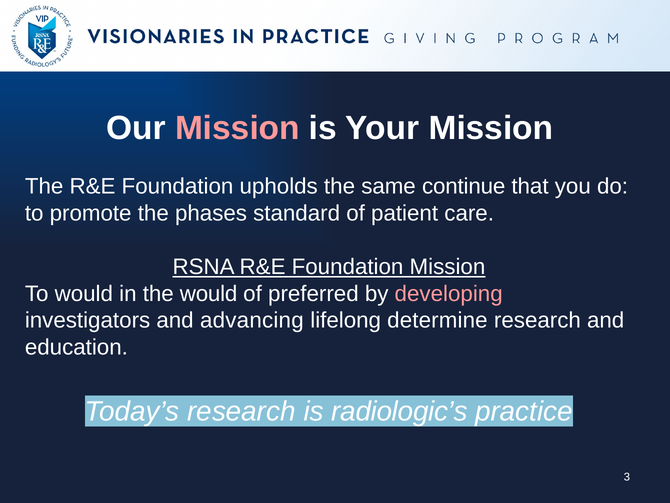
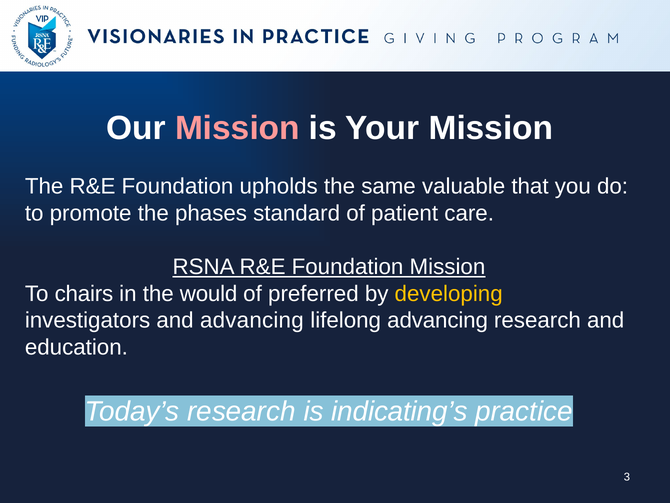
continue: continue -> valuable (464, 186)
To would: would -> chairs (84, 293)
developing colour: pink -> yellow (449, 293)
lifelong determine: determine -> advancing (438, 320)
radiologic’s: radiologic’s -> indicating’s (399, 411)
